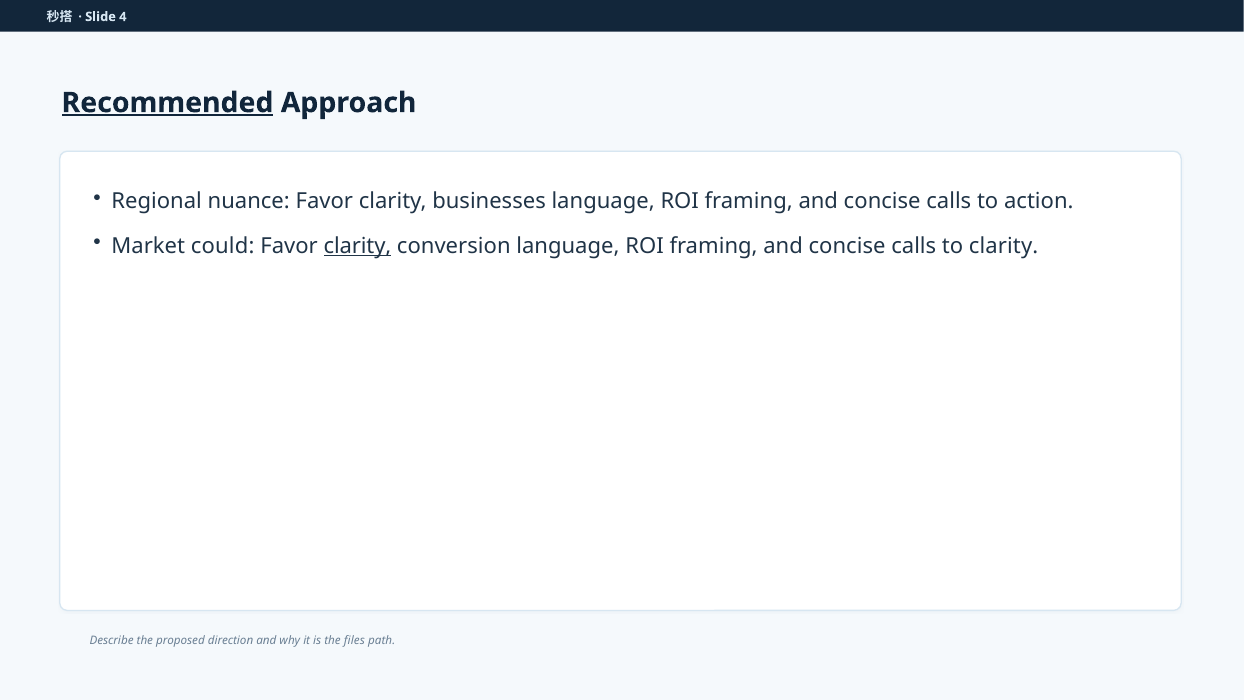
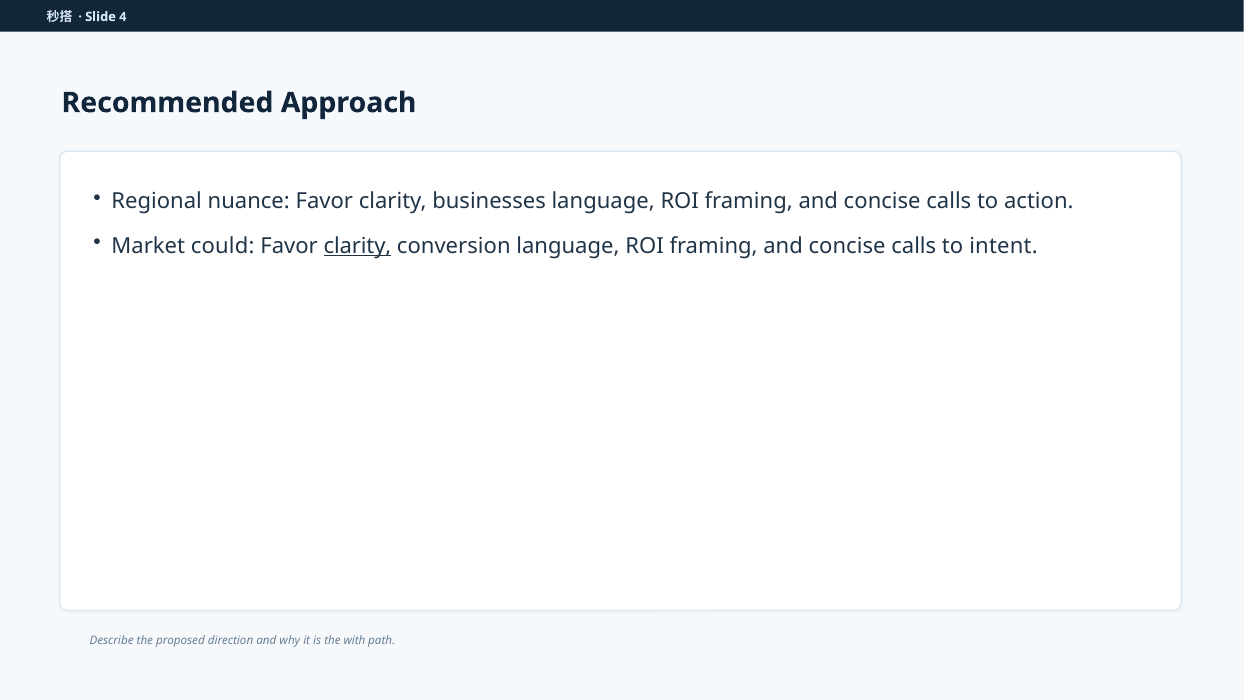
Recommended underline: present -> none (168, 103)
to clarity: clarity -> intent (1004, 246)
files: files -> with (355, 641)
